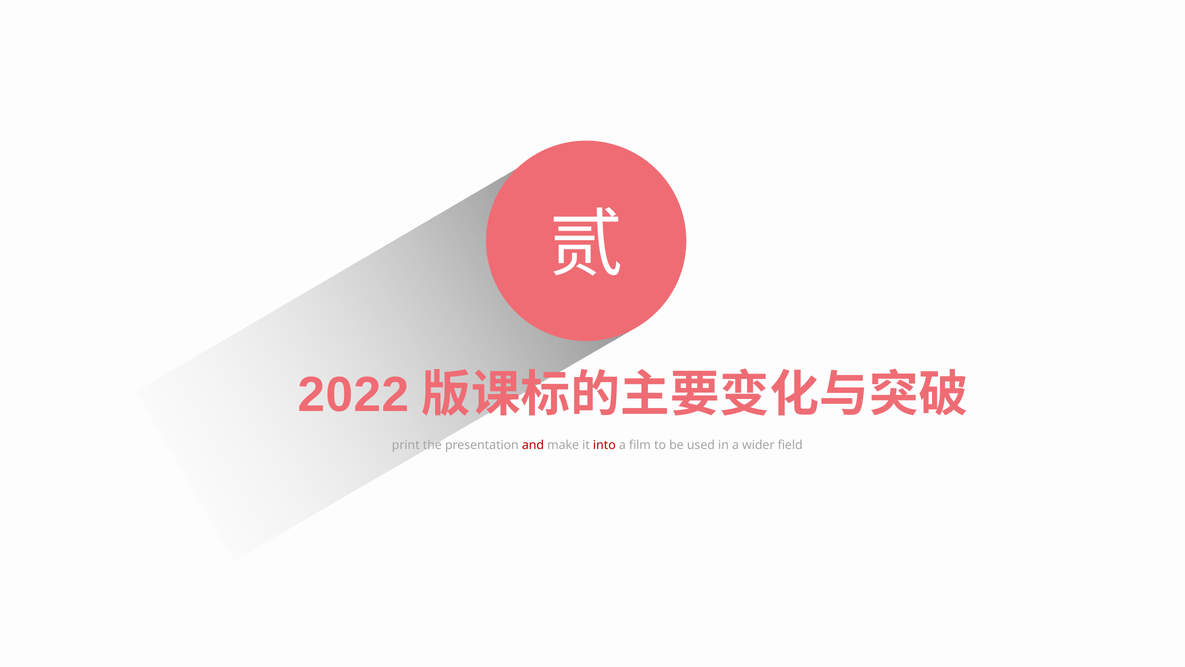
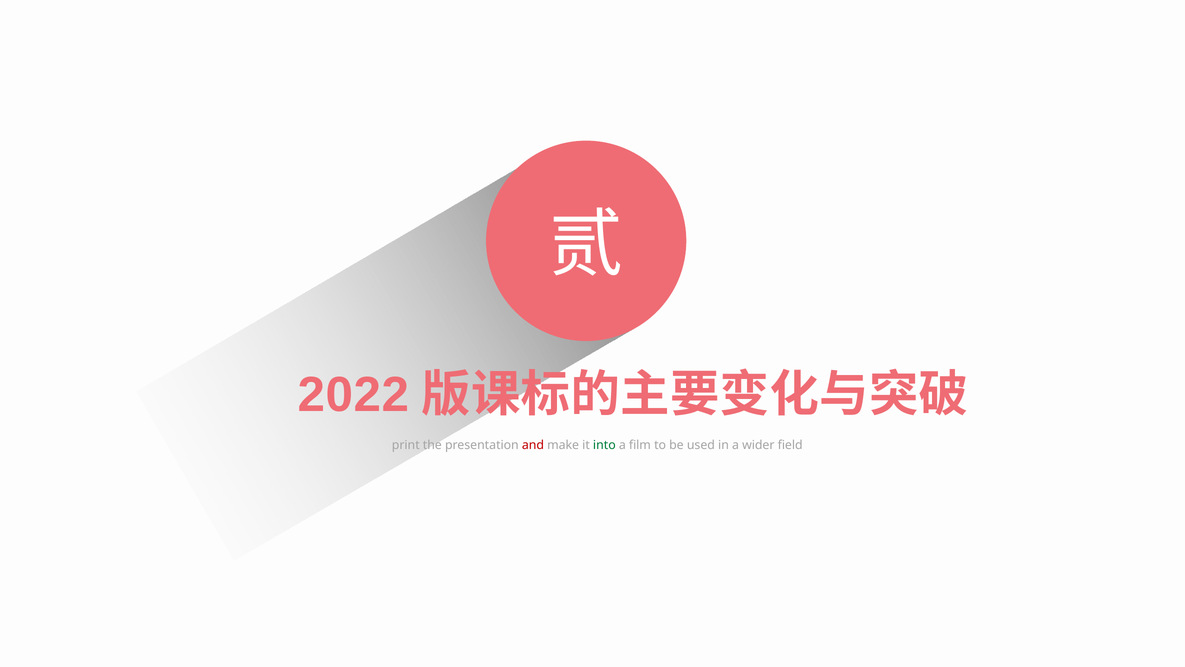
into colour: red -> green (604, 445)
